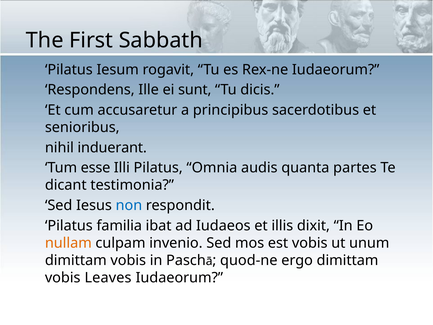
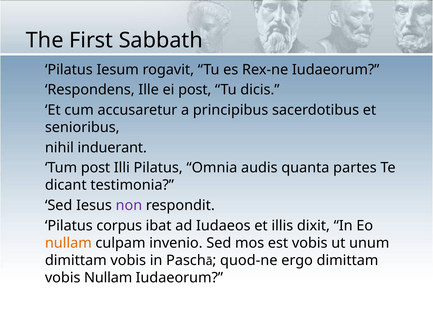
ei sunt: sunt -> post (195, 90)
Tum esse: esse -> post (96, 168)
non colour: blue -> purple (129, 205)
familia: familia -> corpus (119, 225)
vobis Leaves: Leaves -> Nullam (108, 277)
